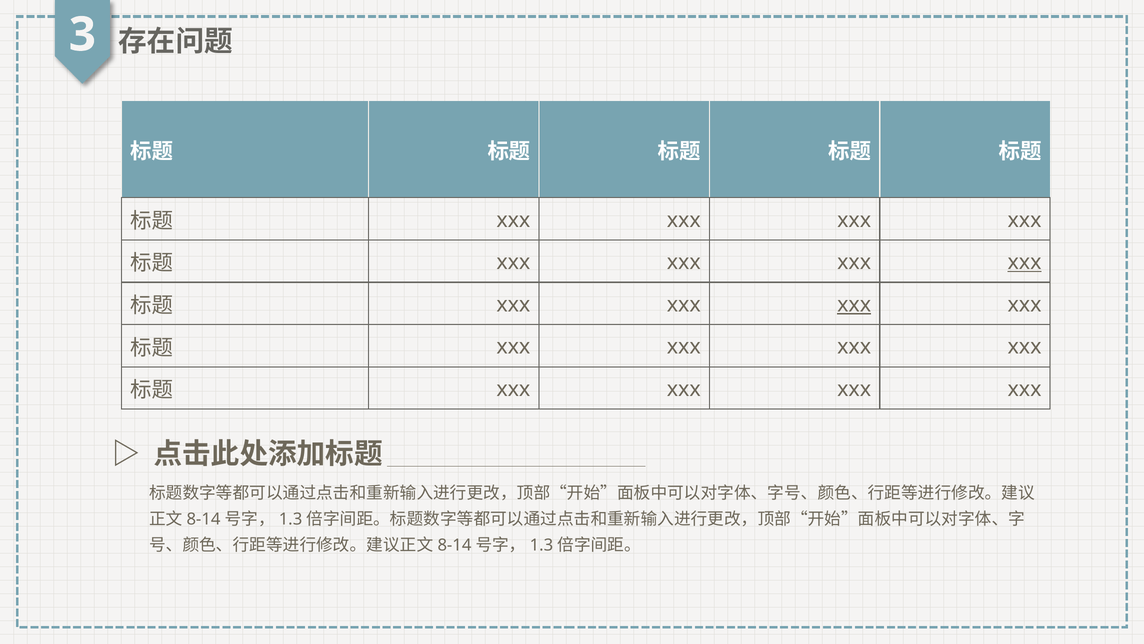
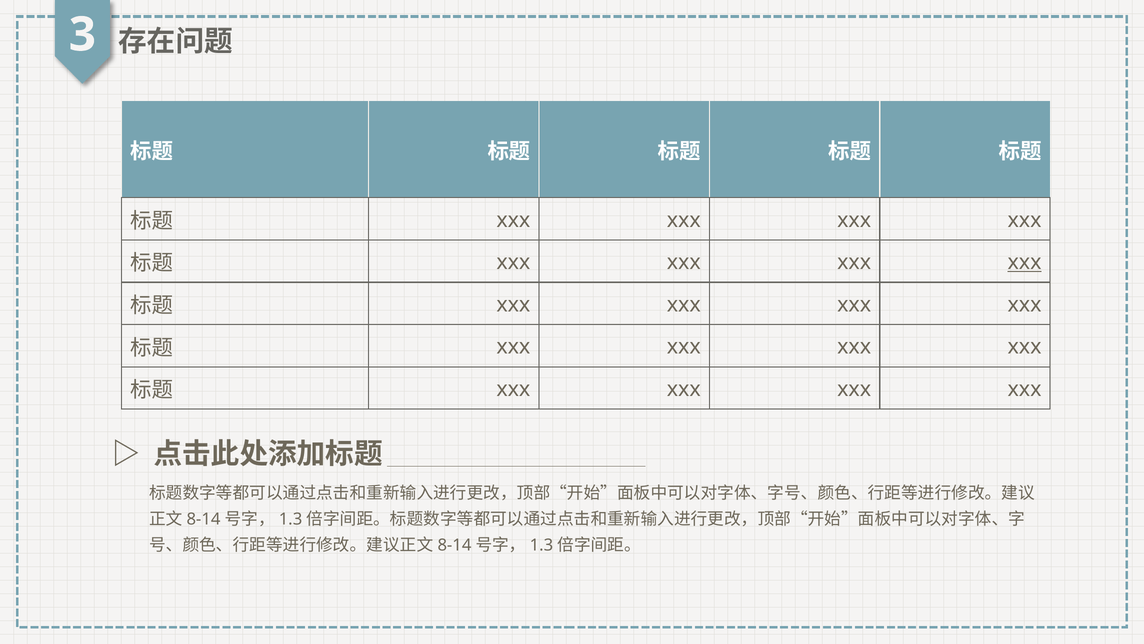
xxx underline: present -> none (854, 304)
